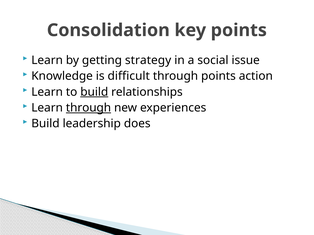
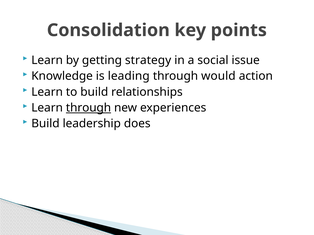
difficult: difficult -> leading (129, 76)
through points: points -> would (218, 76)
build underline: present -> none (94, 92)
